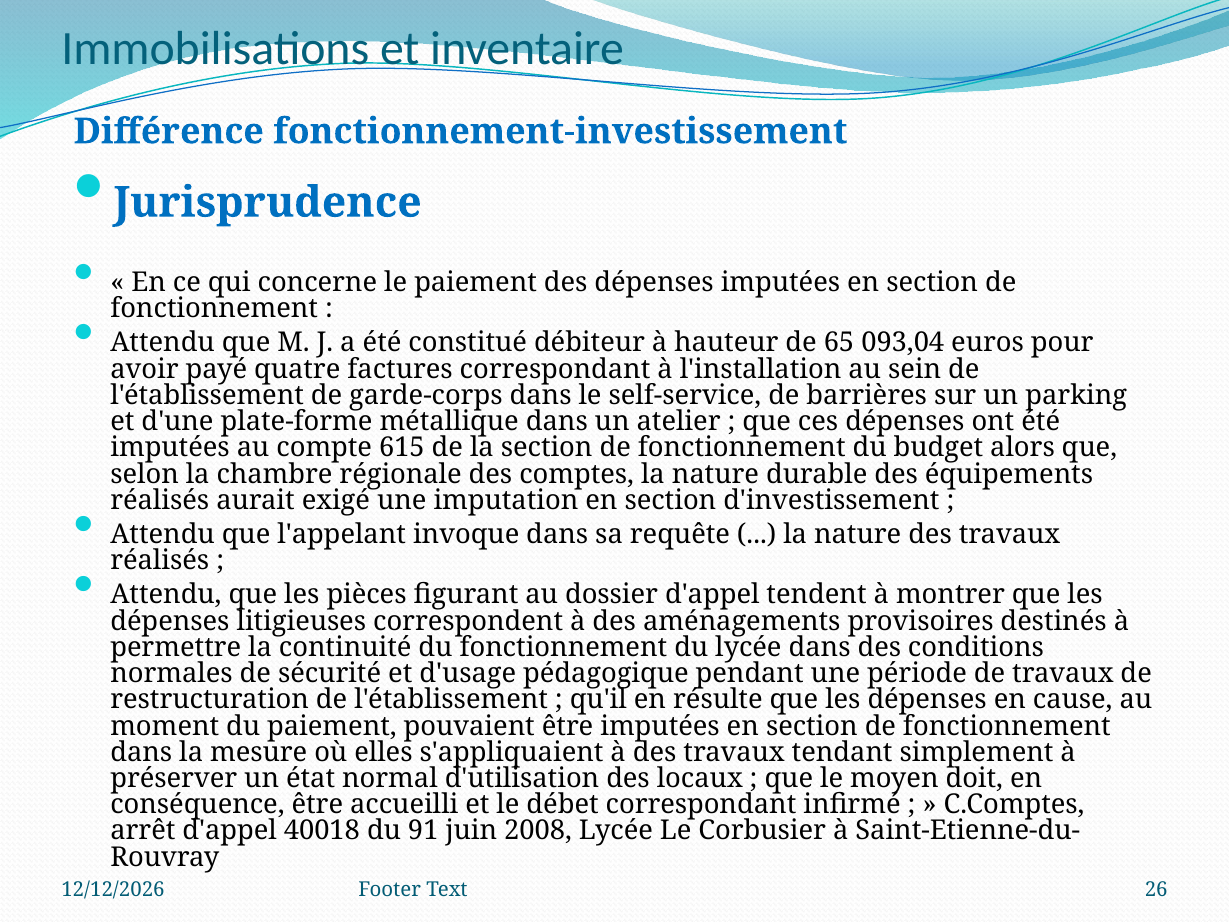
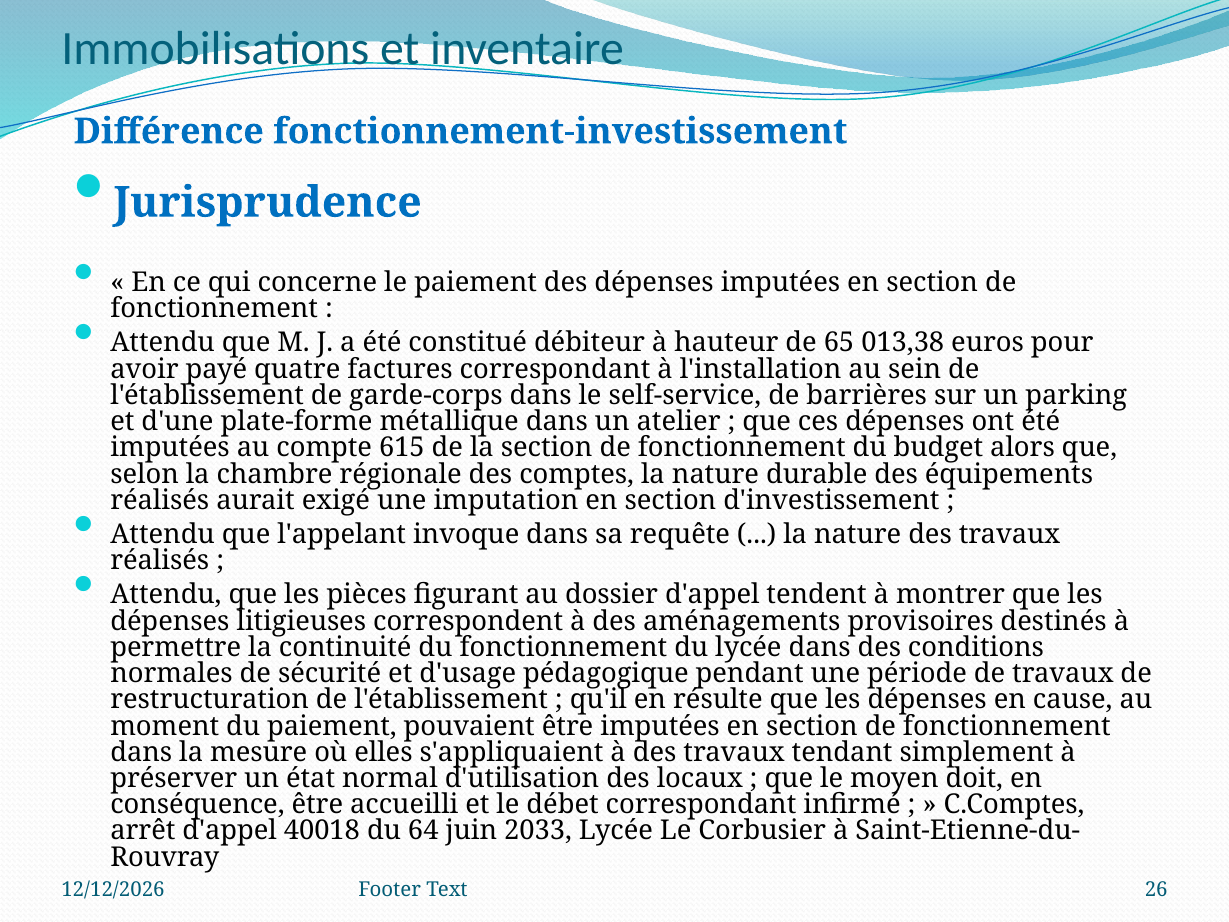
093,04: 093,04 -> 013,38 (903, 343)
91: 91 -> 64 (423, 831)
2008: 2008 -> 2033 (538, 831)
